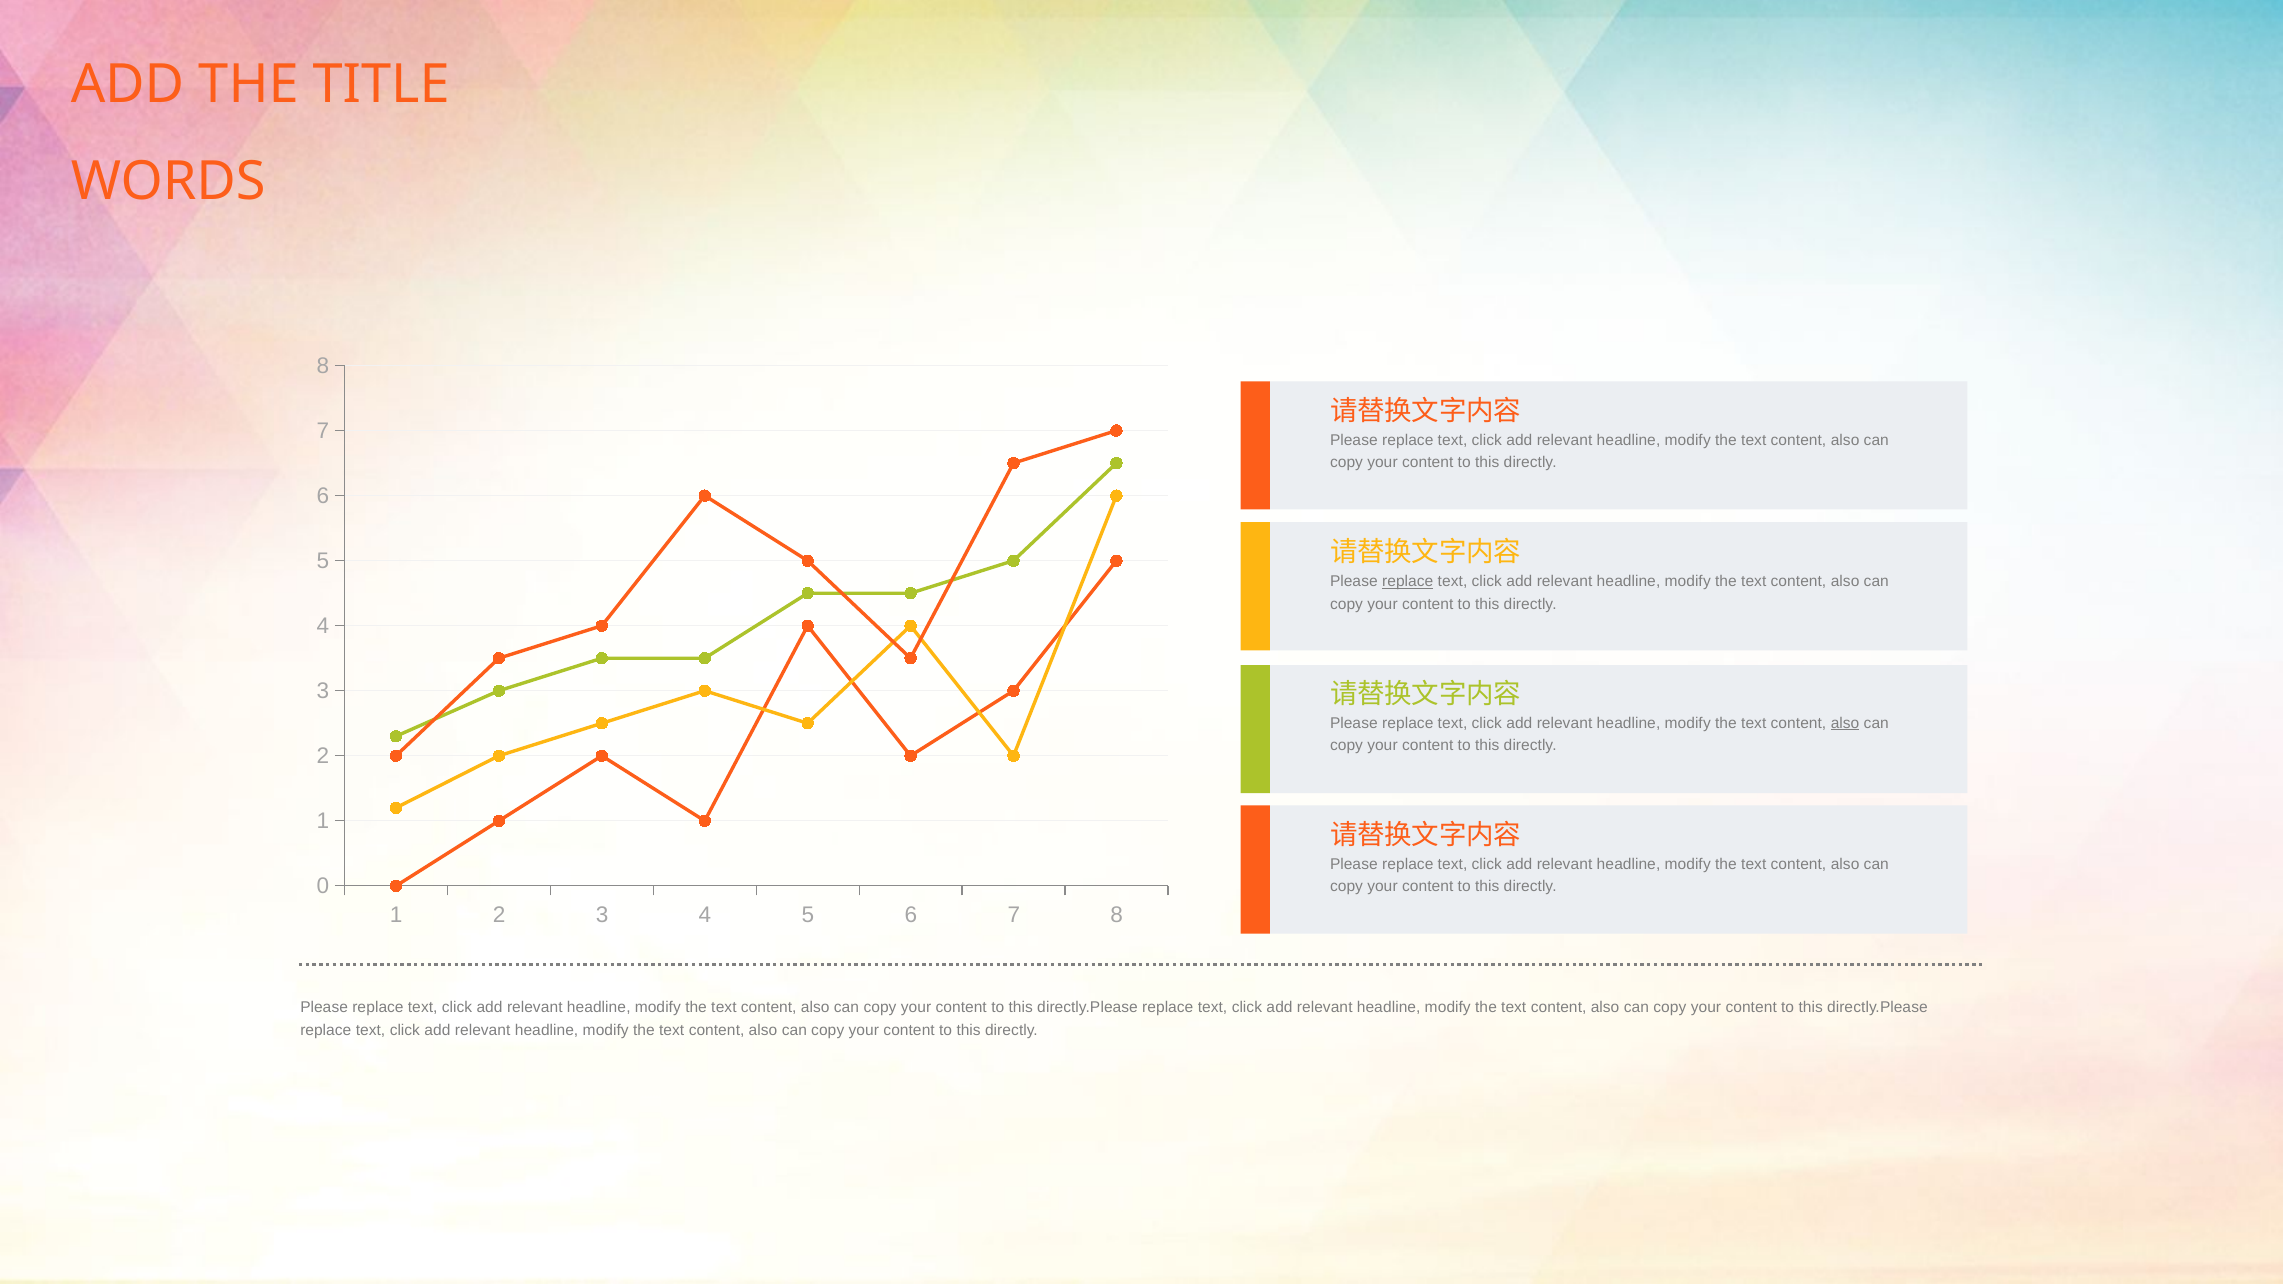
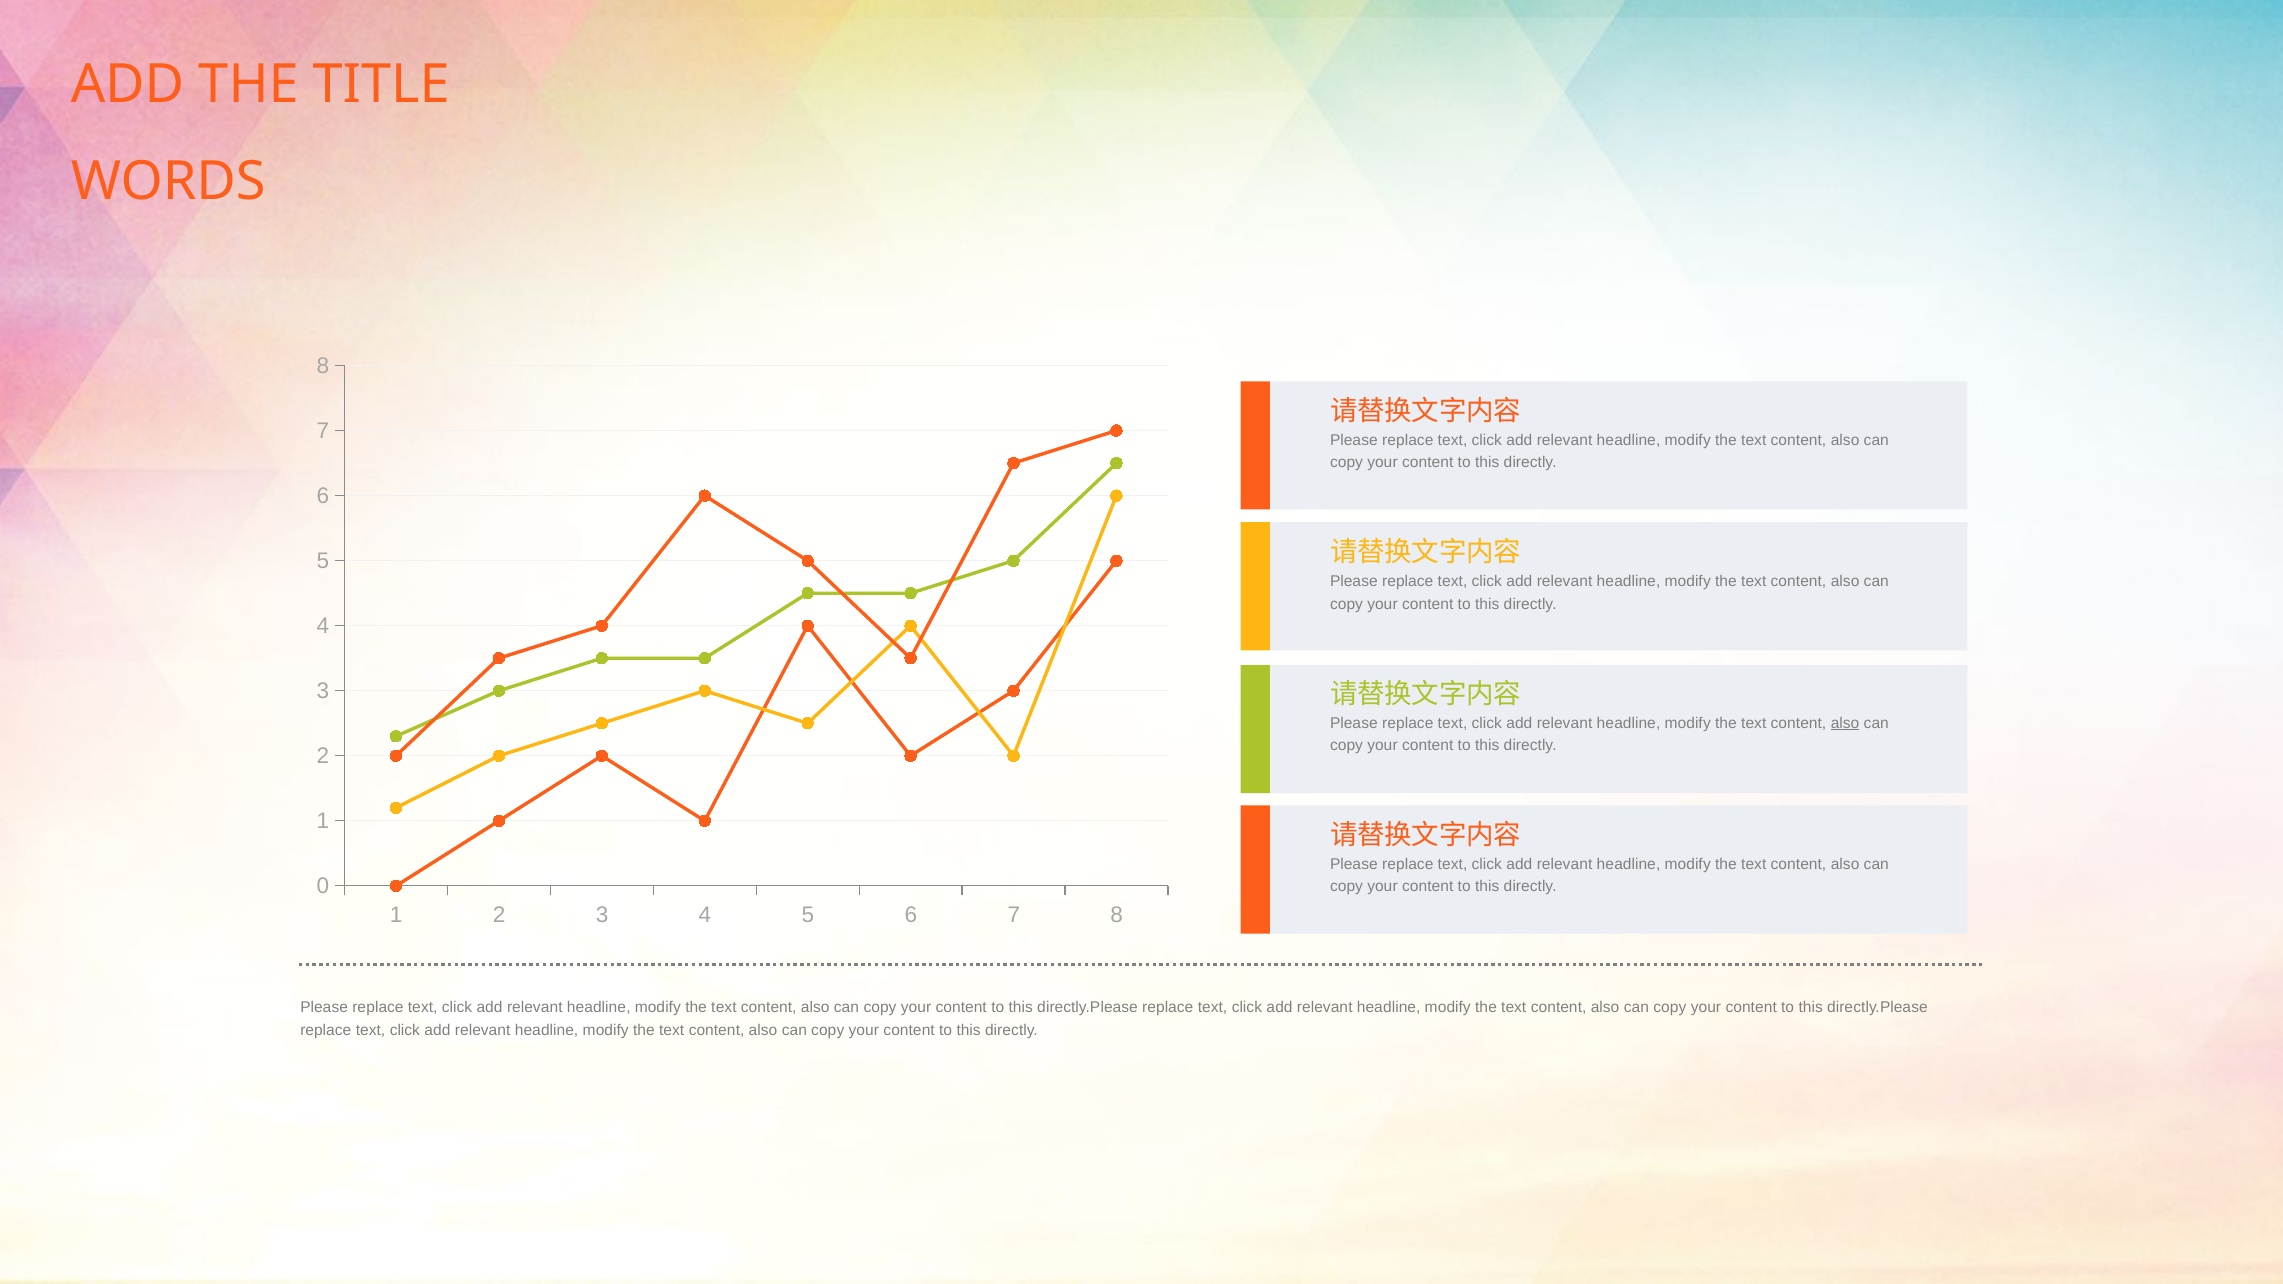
replace underline: present -> none (1408, 582)
